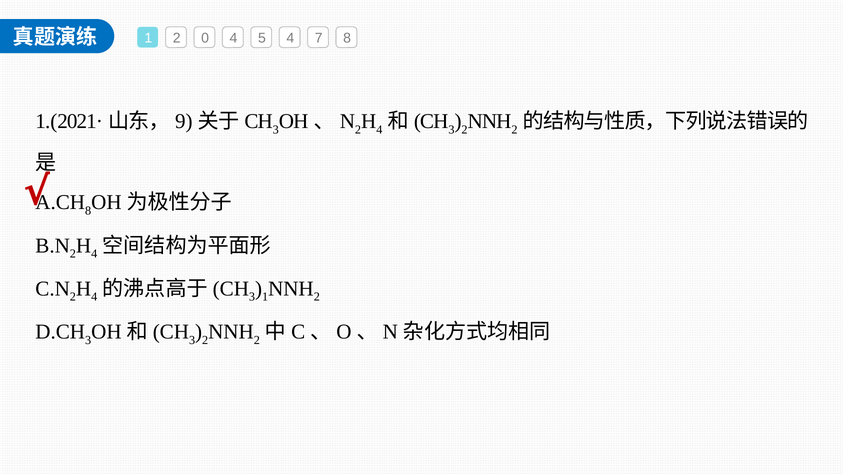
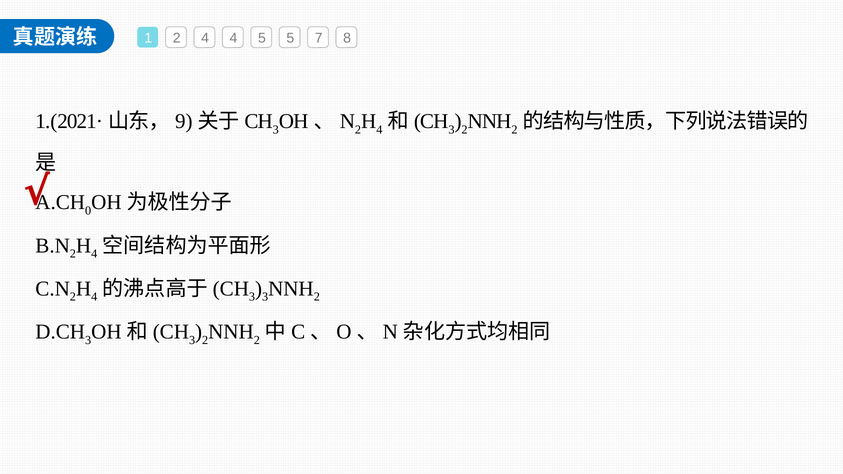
2 0: 0 -> 4 (205, 38)
5 4: 4 -> 5 (290, 38)
8: 8 -> 0 (88, 211)
1: 1 -> 3 (265, 297)
